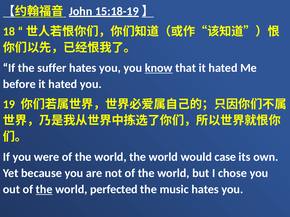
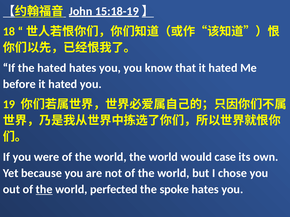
the suffer: suffer -> hated (52, 68)
know underline: present -> none (159, 68)
music: music -> spoke (174, 190)
